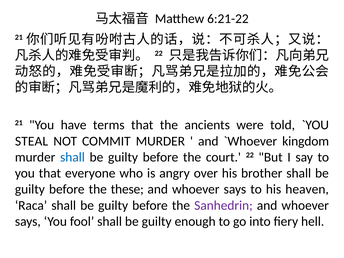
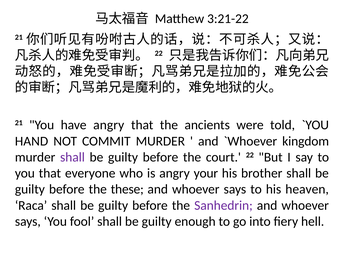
6:21-22: 6:21-22 -> 3:21-22 (228, 19)
have terms: terms -> angry (109, 125)
STEAL: STEAL -> HAND (32, 141)
shall colour: blue -> purple (72, 157)
over: over -> your (206, 173)
